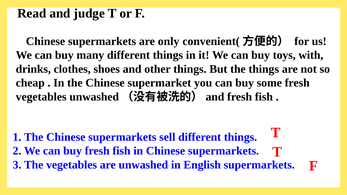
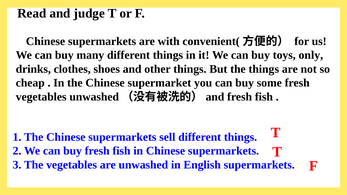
only: only -> with (169, 41)
with: with -> only (311, 55)
